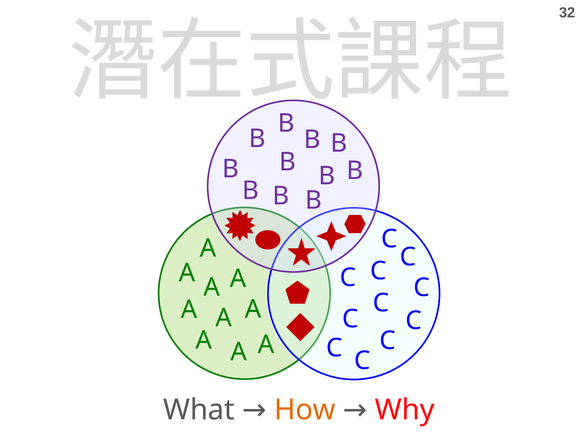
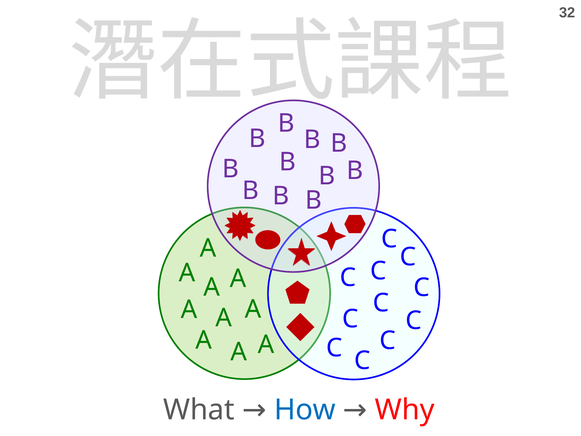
How colour: orange -> blue (305, 410)
